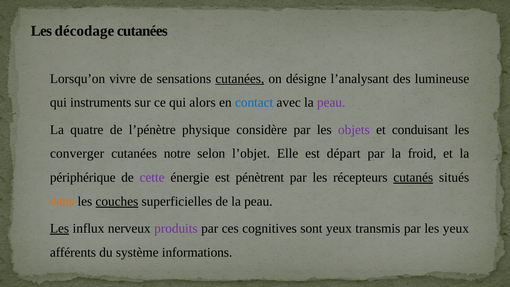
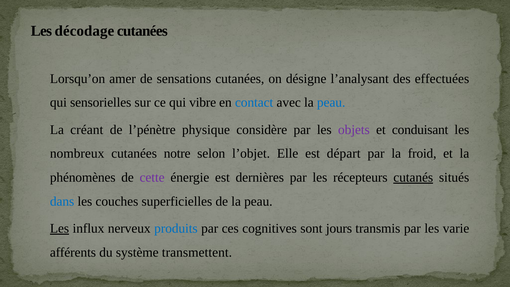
vivre: vivre -> amer (123, 79)
cutanées underline: present -> none (240, 79)
lumineuse: lumineuse -> effectuées (442, 79)
instruments: instruments -> sensorielles (101, 103)
alors: alors -> vibre (203, 103)
peau colour: purple -> blue (331, 103)
quatre: quatre -> créant (87, 130)
converger: converger -> nombreux (77, 154)
périphérique: périphérique -> phénomènes (83, 177)
pénètrent: pénètrent -> dernières (260, 177)
dans colour: orange -> blue (62, 201)
couches underline: present -> none (117, 201)
produits colour: purple -> blue (176, 228)
sont yeux: yeux -> jours (339, 228)
les yeux: yeux -> varie (456, 228)
informations: informations -> transmettent (197, 252)
